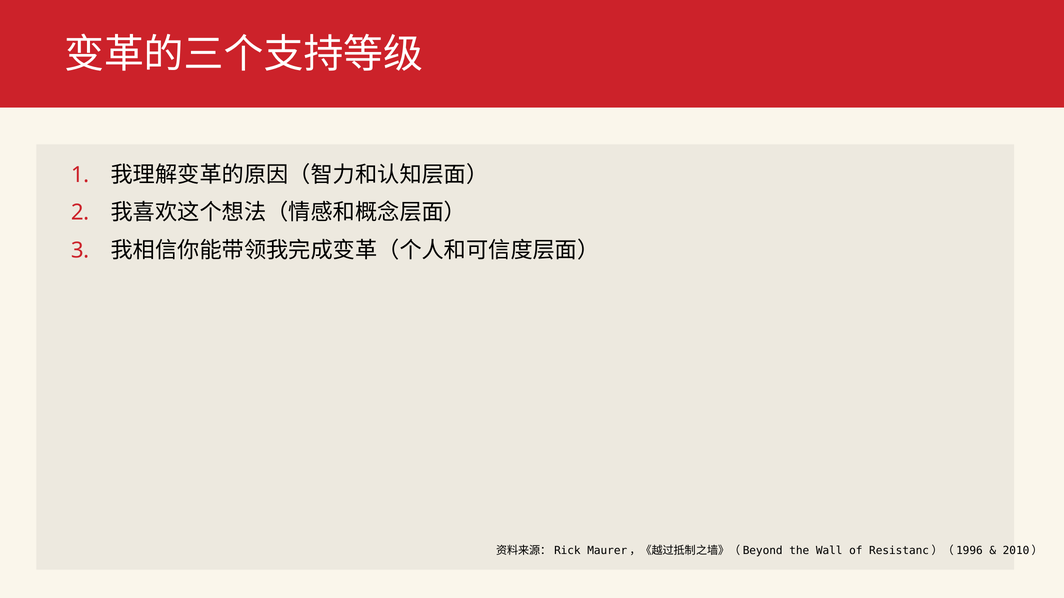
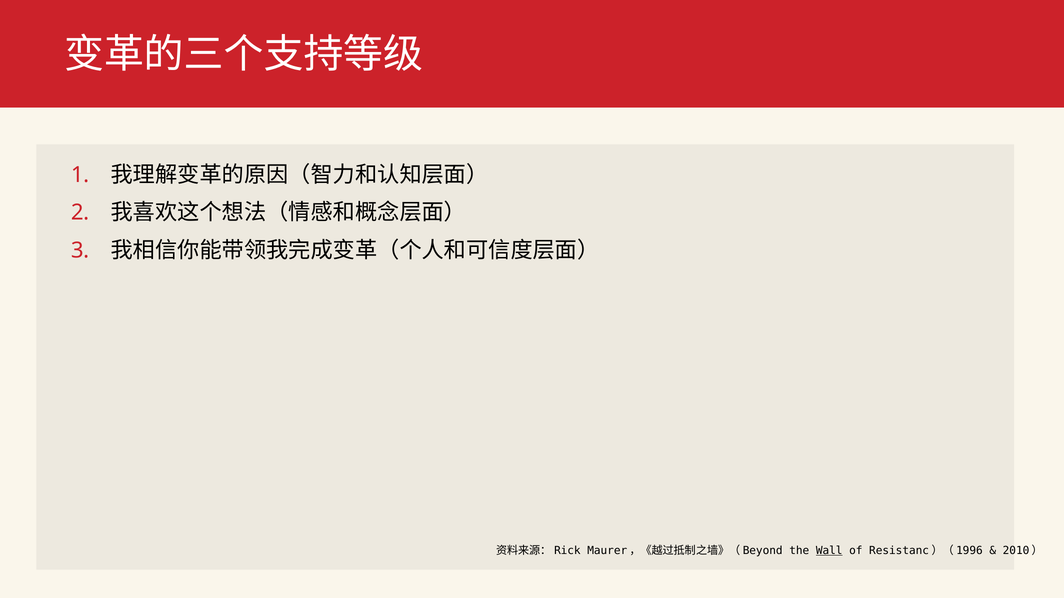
Wall underline: none -> present (829, 551)
